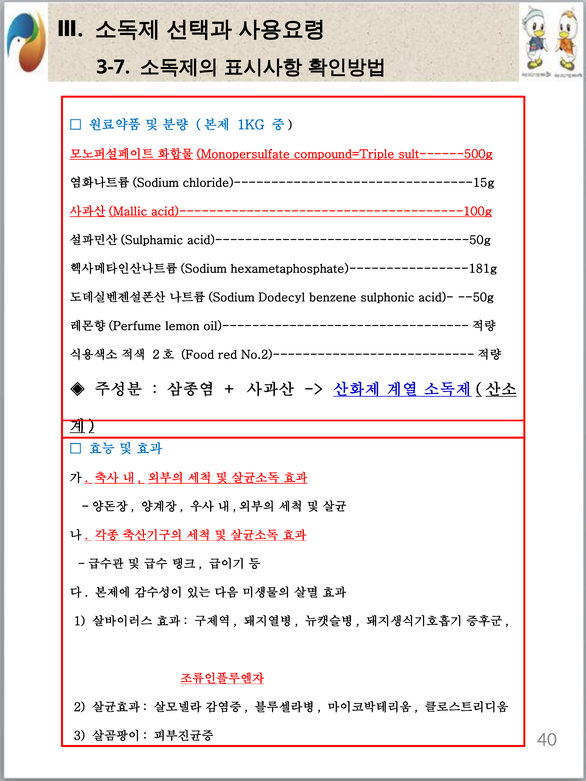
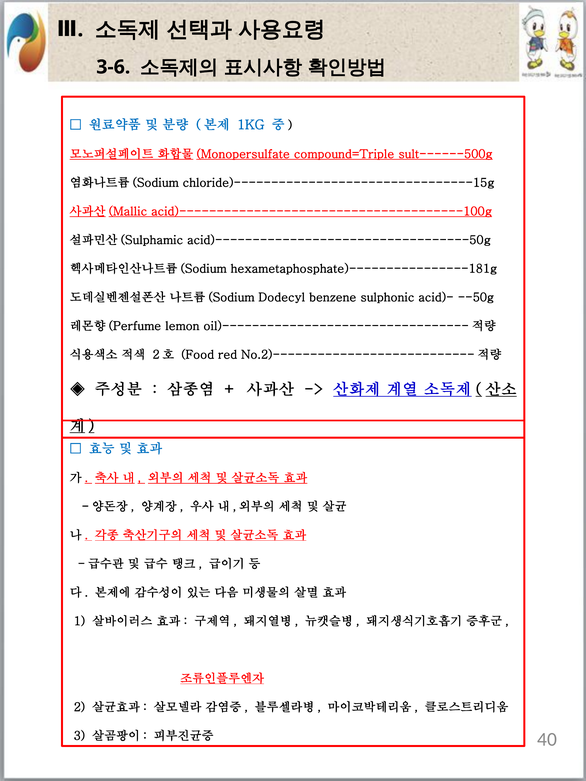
3-7: 3-7 -> 3-6 (113, 67)
